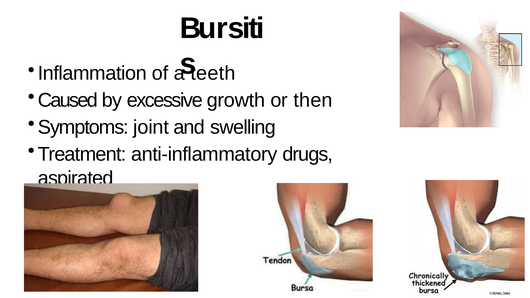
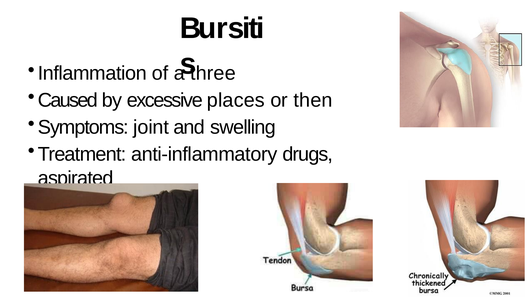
teeth: teeth -> three (213, 73)
growth: growth -> places (236, 100)
